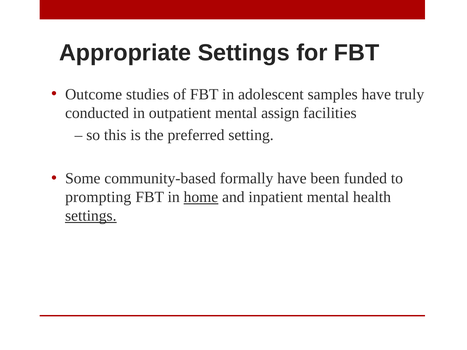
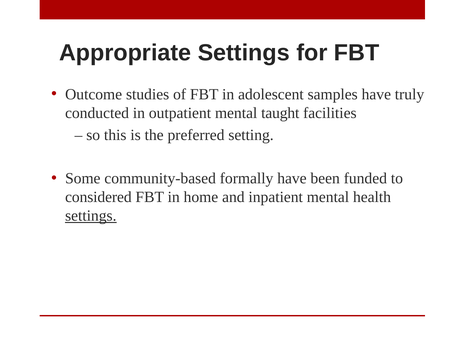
assign: assign -> taught (280, 113)
prompting: prompting -> considered (98, 197)
home underline: present -> none (201, 197)
